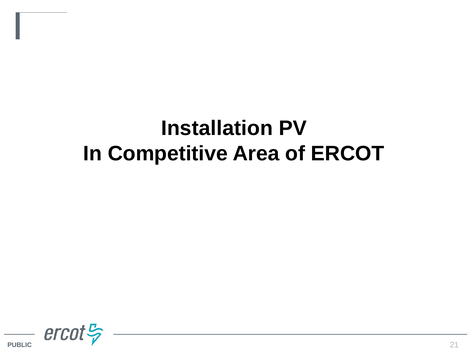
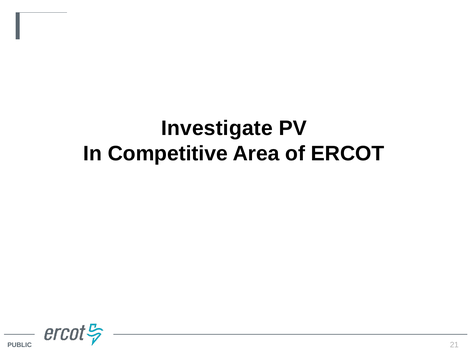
Installation: Installation -> Investigate (217, 128)
